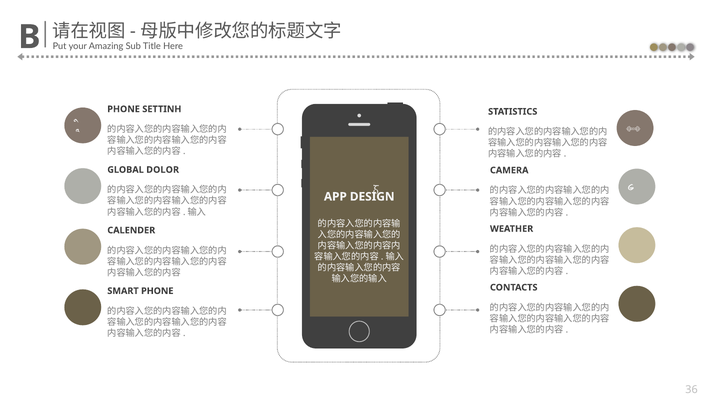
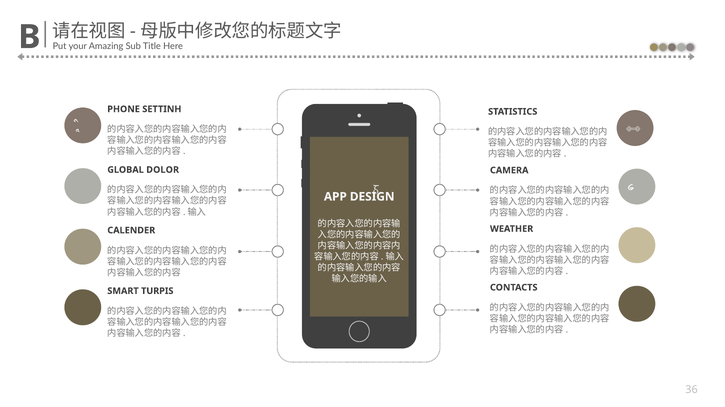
SMART PHONE: PHONE -> TURPIS (157, 291)
